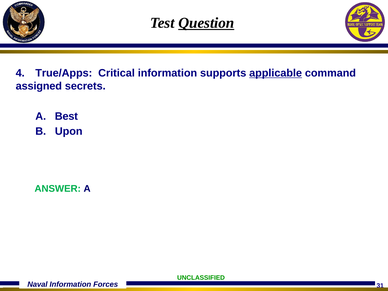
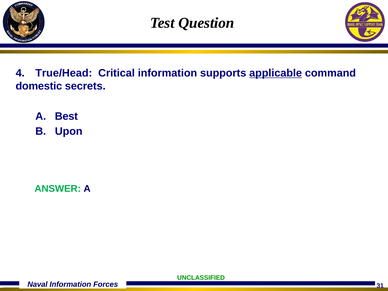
Question underline: present -> none (206, 23)
True/Apps: True/Apps -> True/Head (64, 73)
assigned: assigned -> domestic (39, 86)
